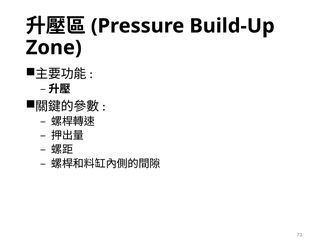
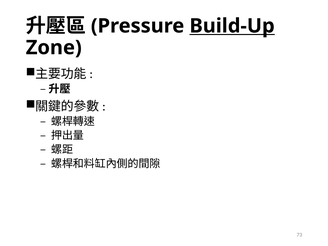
Build-Up underline: none -> present (232, 26)
